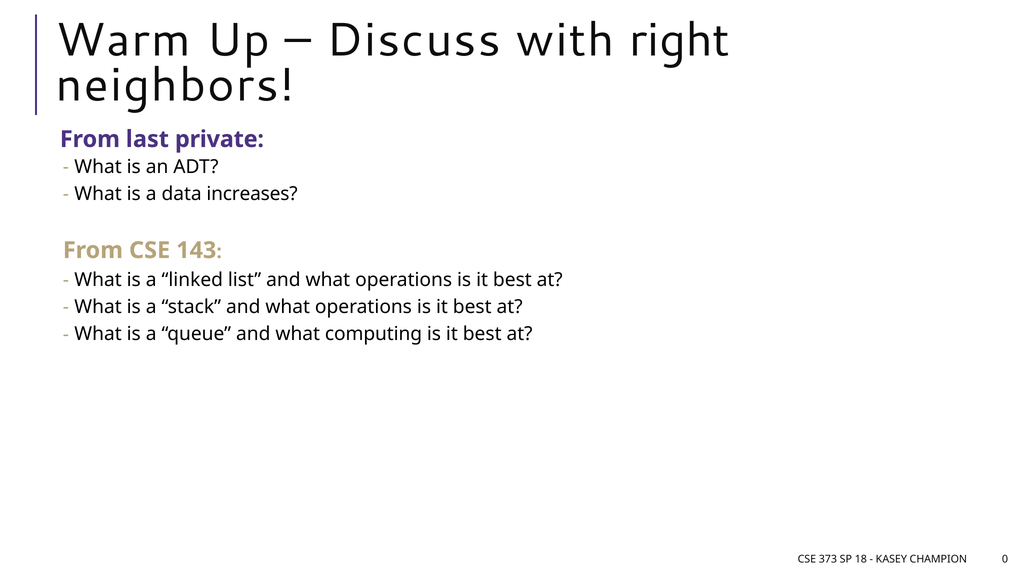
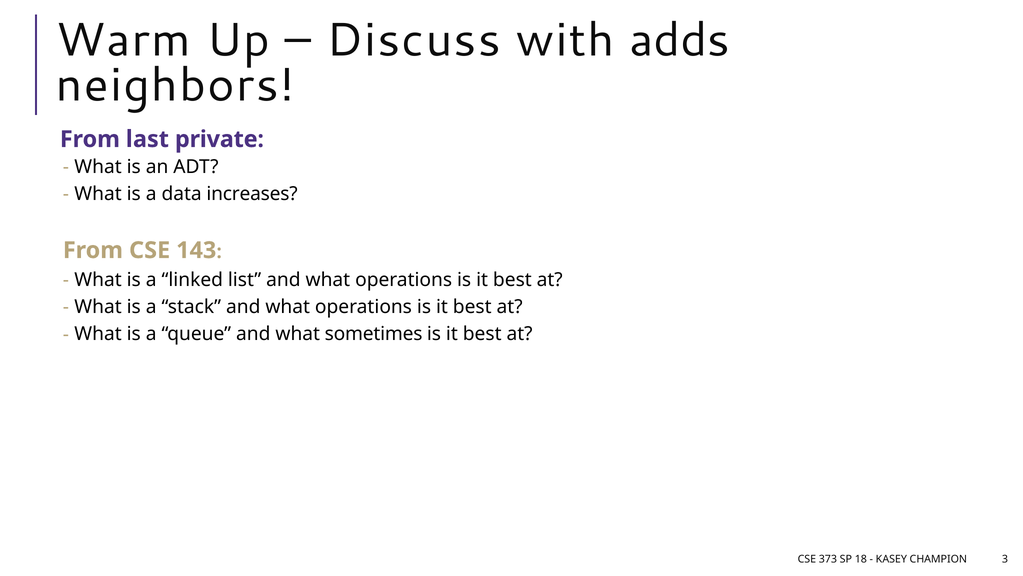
right: right -> adds (680, 40)
computing: computing -> sometimes (374, 334)
0: 0 -> 3 (1005, 559)
